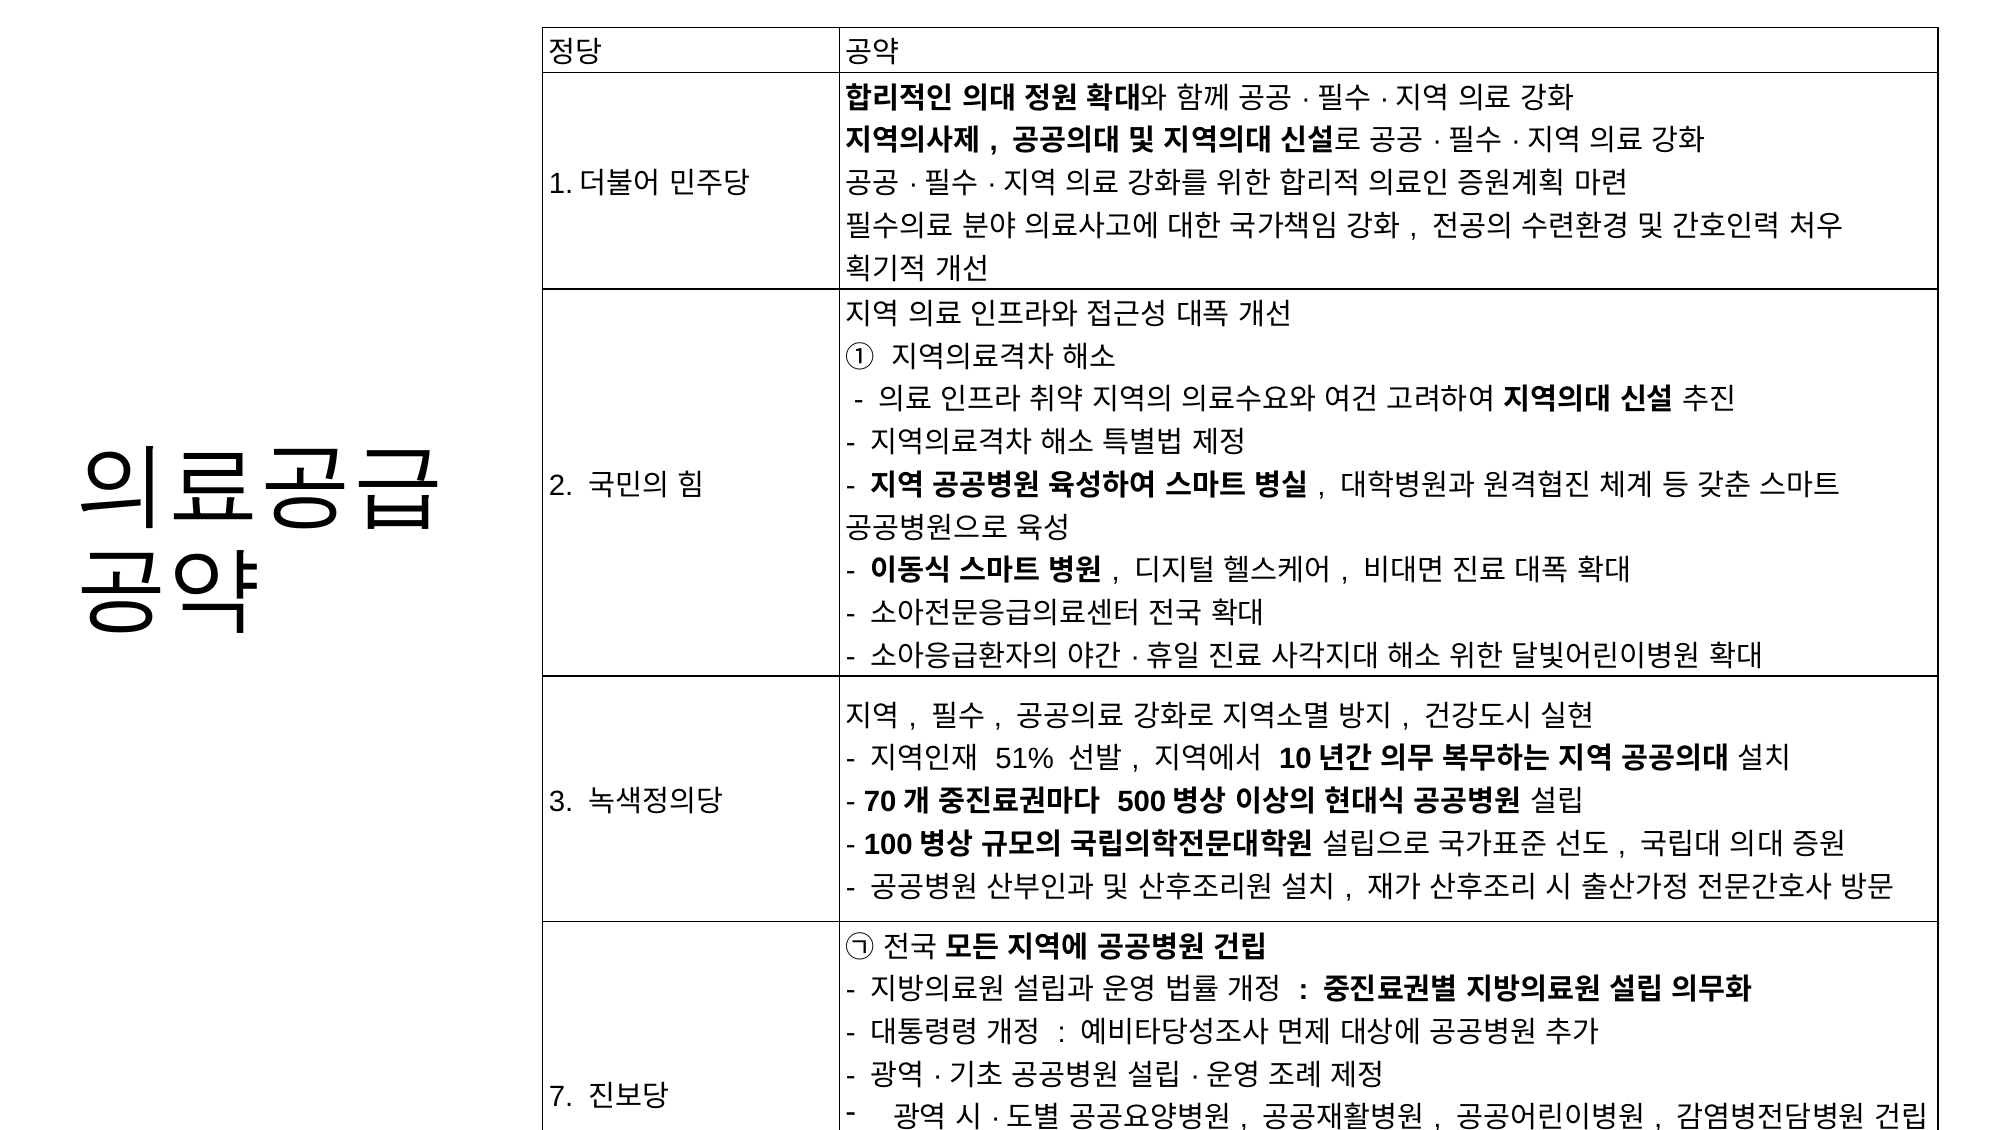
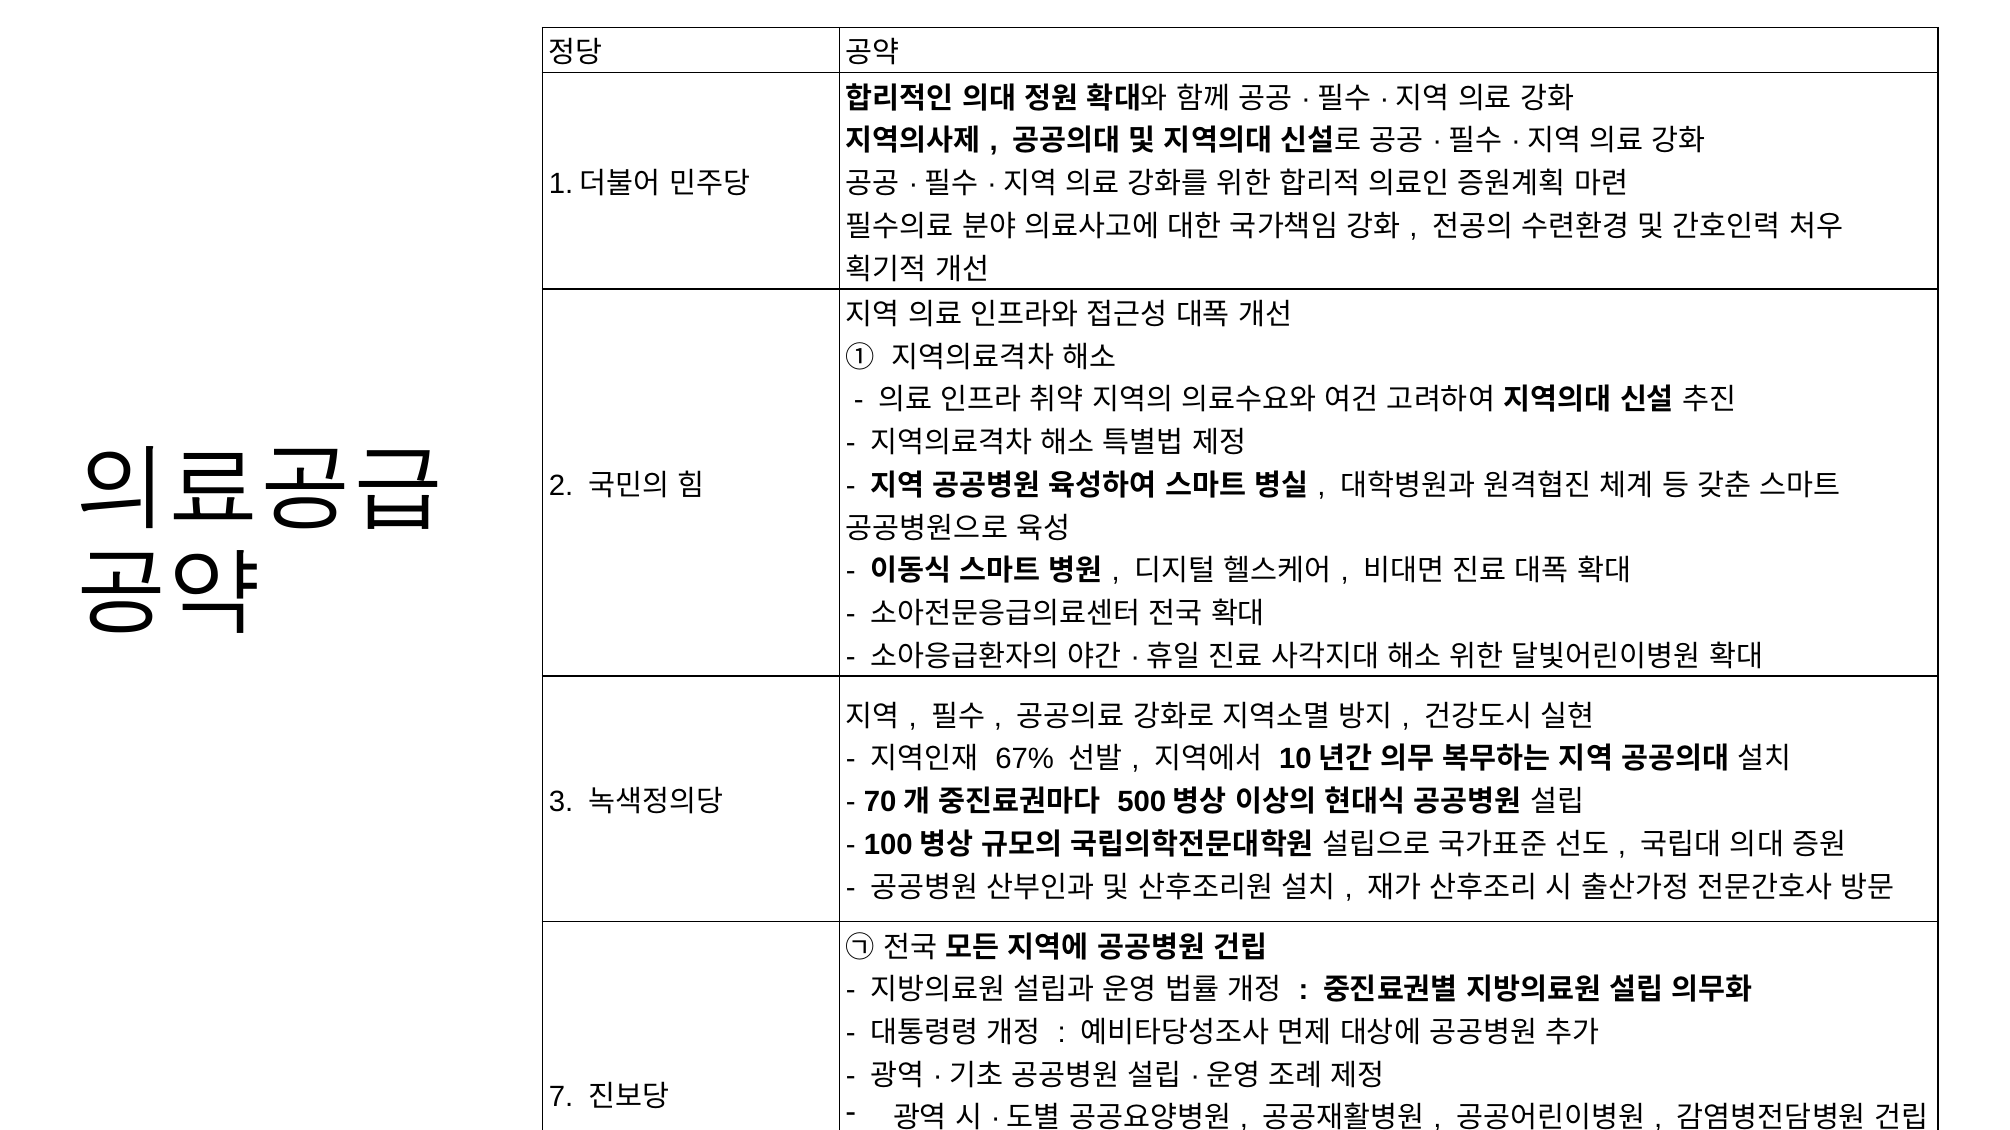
51%: 51% -> 67% (1025, 760)
